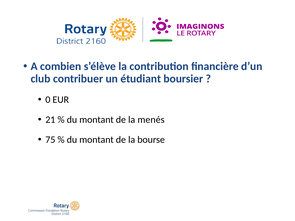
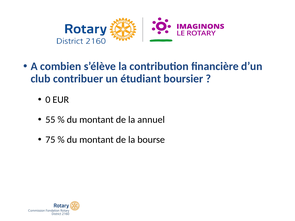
21: 21 -> 55 (50, 120)
menés: menés -> annuel (151, 120)
